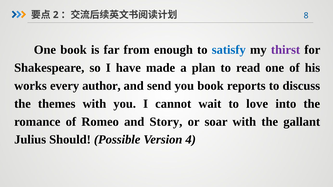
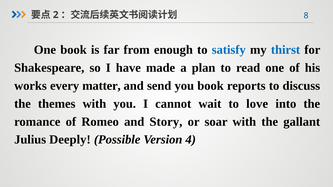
thirst colour: purple -> blue (286, 50)
author: author -> matter (101, 86)
Should: Should -> Deeply (70, 140)
